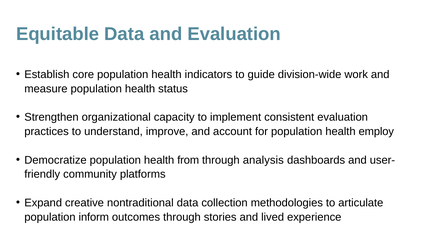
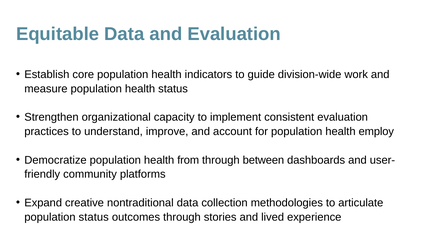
analysis: analysis -> between (263, 160)
population inform: inform -> status (94, 217)
